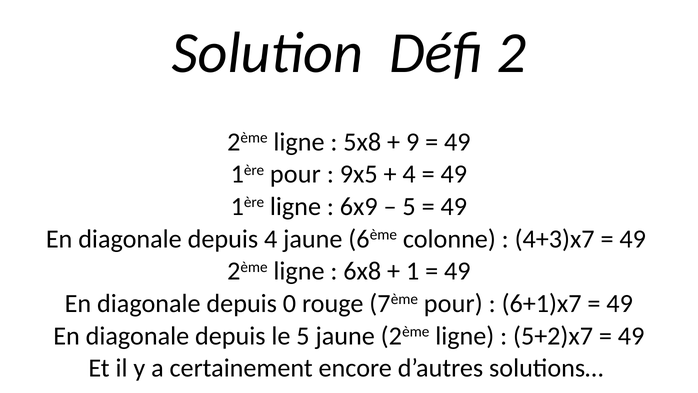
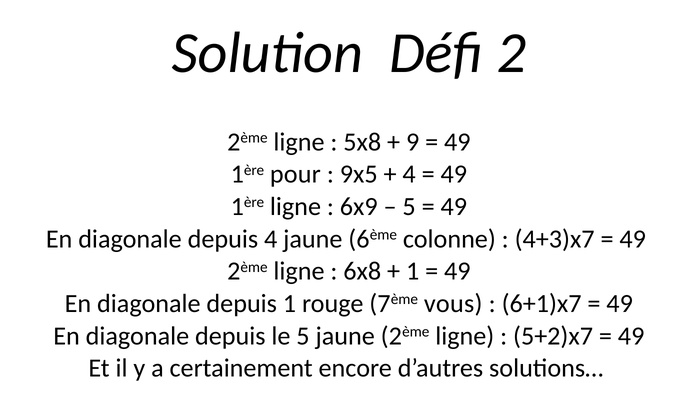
depuis 0: 0 -> 1 (289, 303)
7ème pour: pour -> vous (453, 303)
